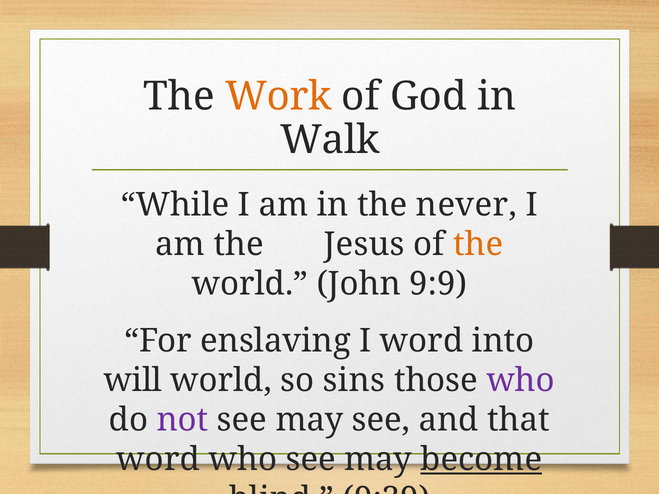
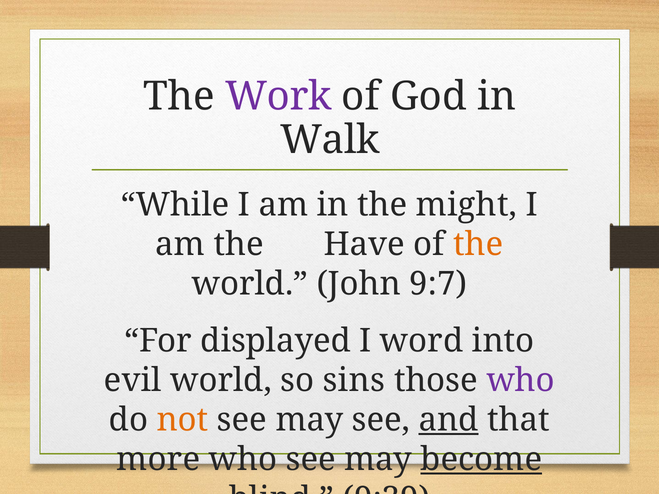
Work colour: orange -> purple (278, 96)
never: never -> might (466, 205)
Jesus: Jesus -> Have (364, 244)
9:9: 9:9 -> 9:7 (438, 284)
enslaving: enslaving -> displayed (276, 341)
will: will -> evil (133, 381)
not colour: purple -> orange (182, 420)
and underline: none -> present (449, 420)
word: word -> more (158, 460)
